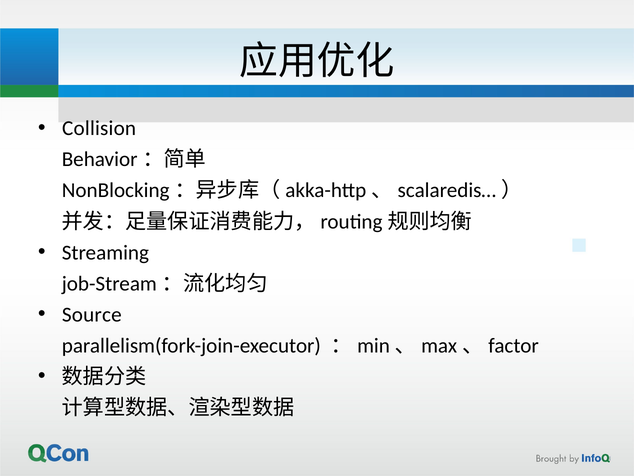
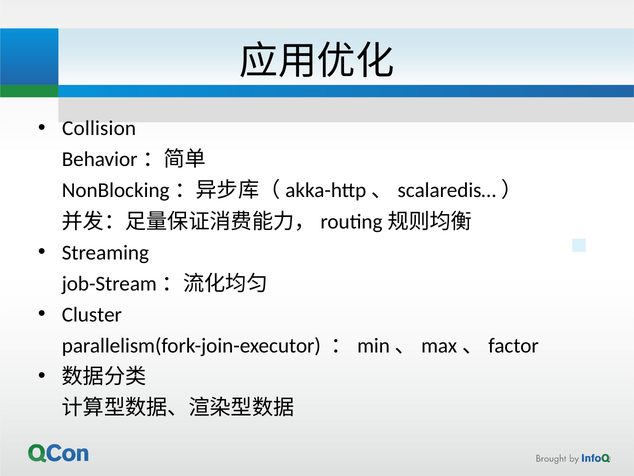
Source: Source -> Cluster (92, 314)
